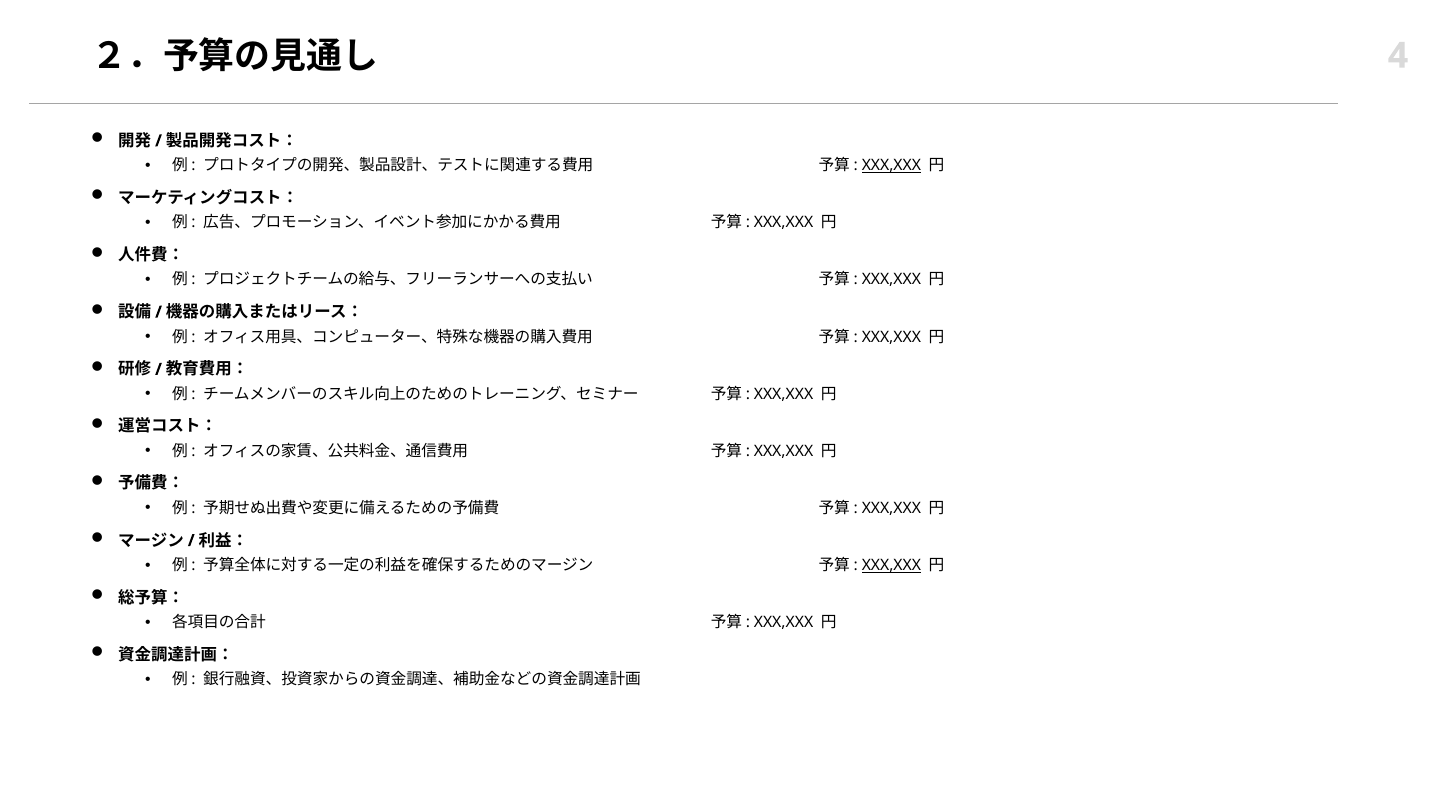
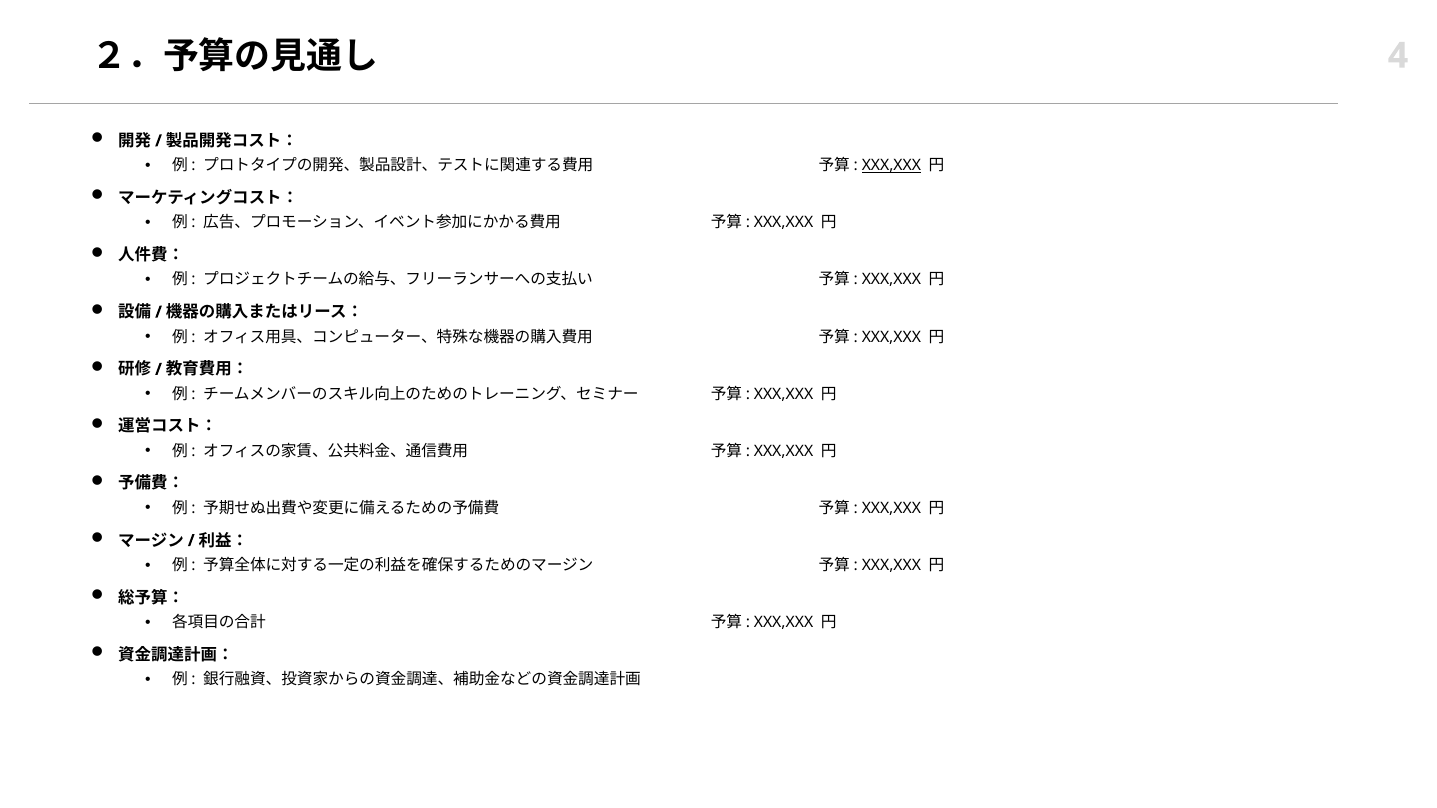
XXX,XXX underline: present -> none (891, 566)
